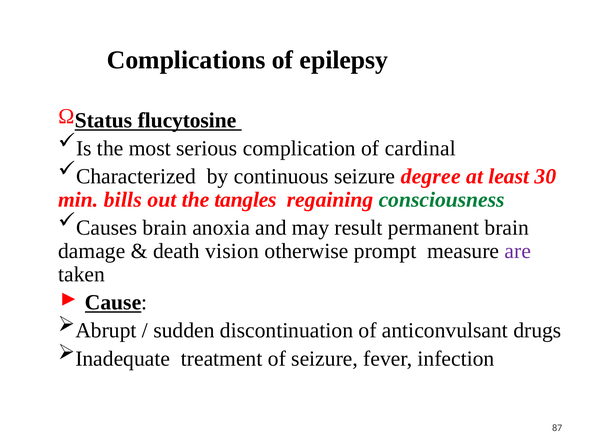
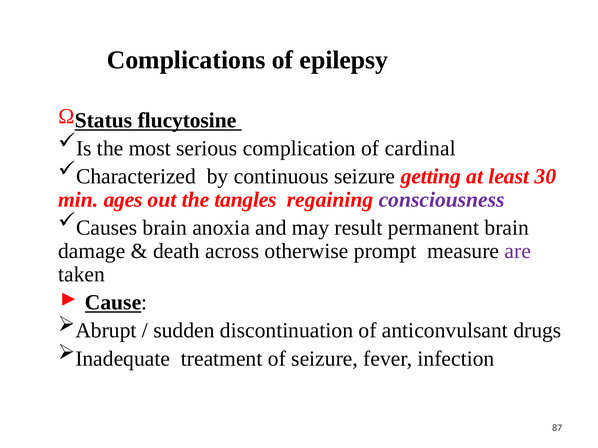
degree: degree -> getting (431, 177)
bills: bills -> ages (123, 200)
consciousness colour: green -> purple (442, 200)
vision: vision -> across (232, 251)
